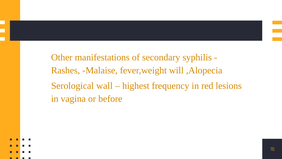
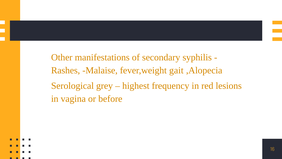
will: will -> gait (176, 70)
wall: wall -> grey (105, 86)
